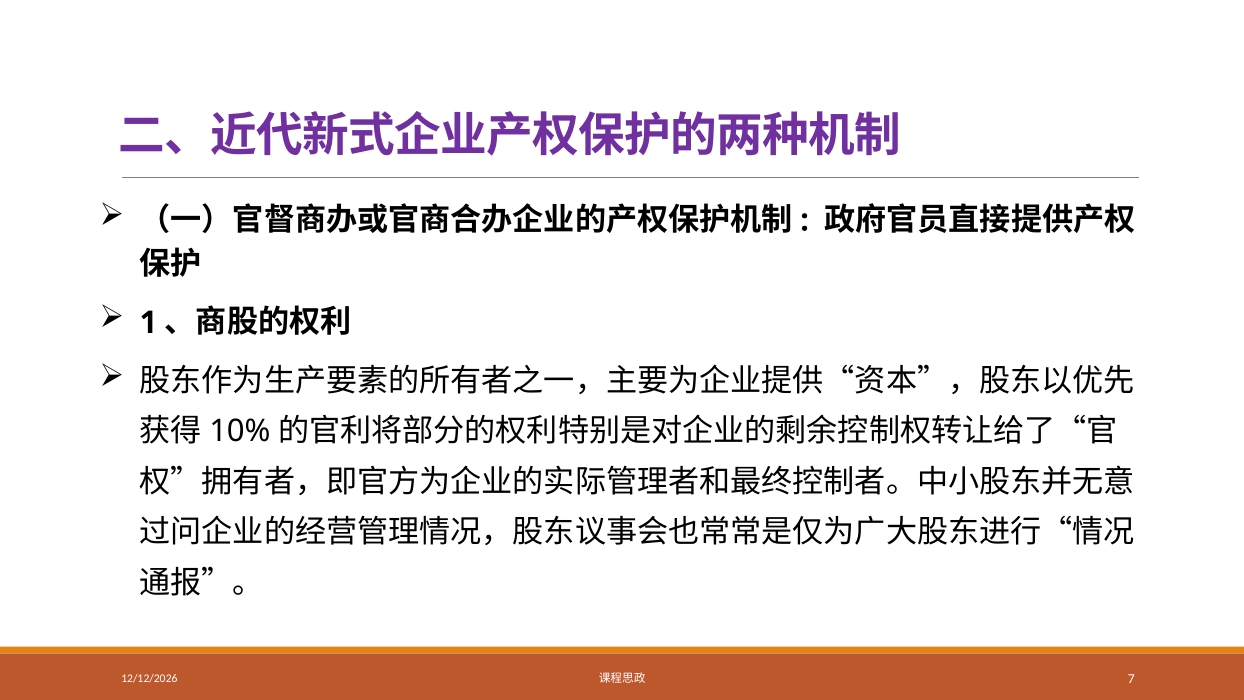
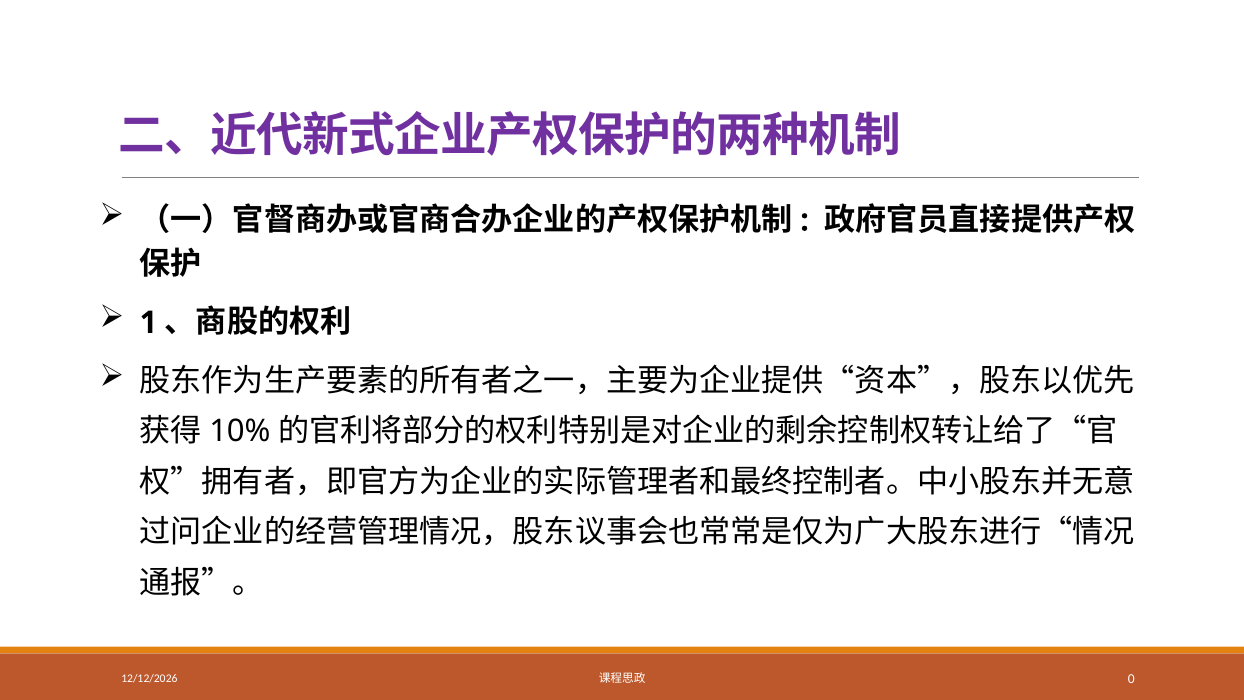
7: 7 -> 0 (1131, 679)
